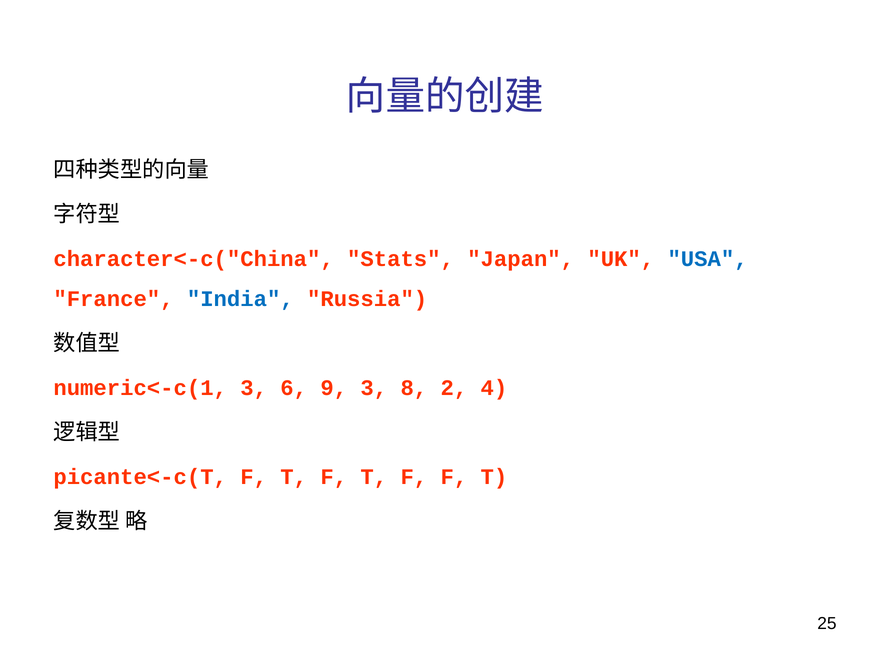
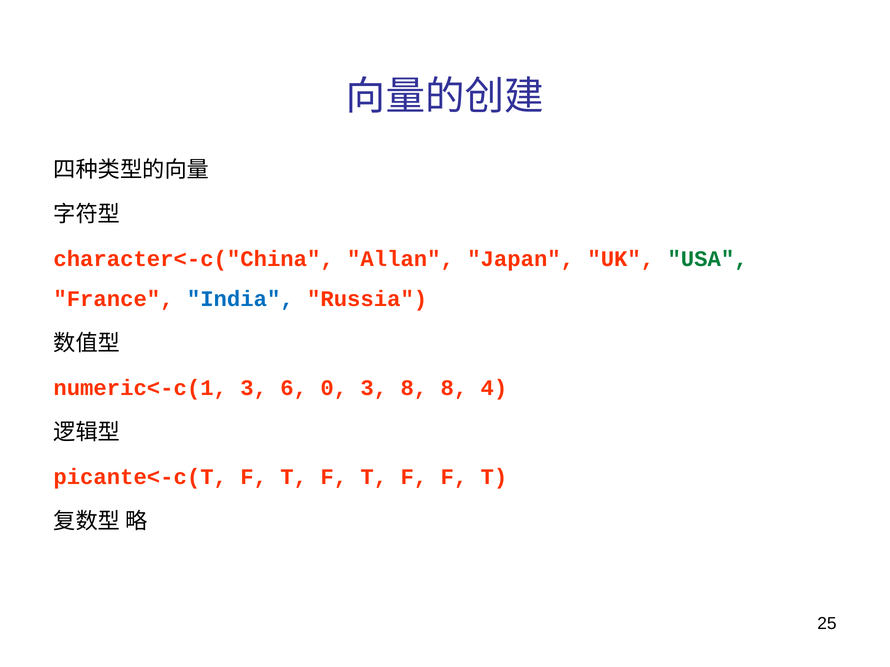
Stats: Stats -> Allan (401, 259)
USA colour: blue -> green (708, 259)
9: 9 -> 0 (334, 388)
8 2: 2 -> 8 (454, 388)
